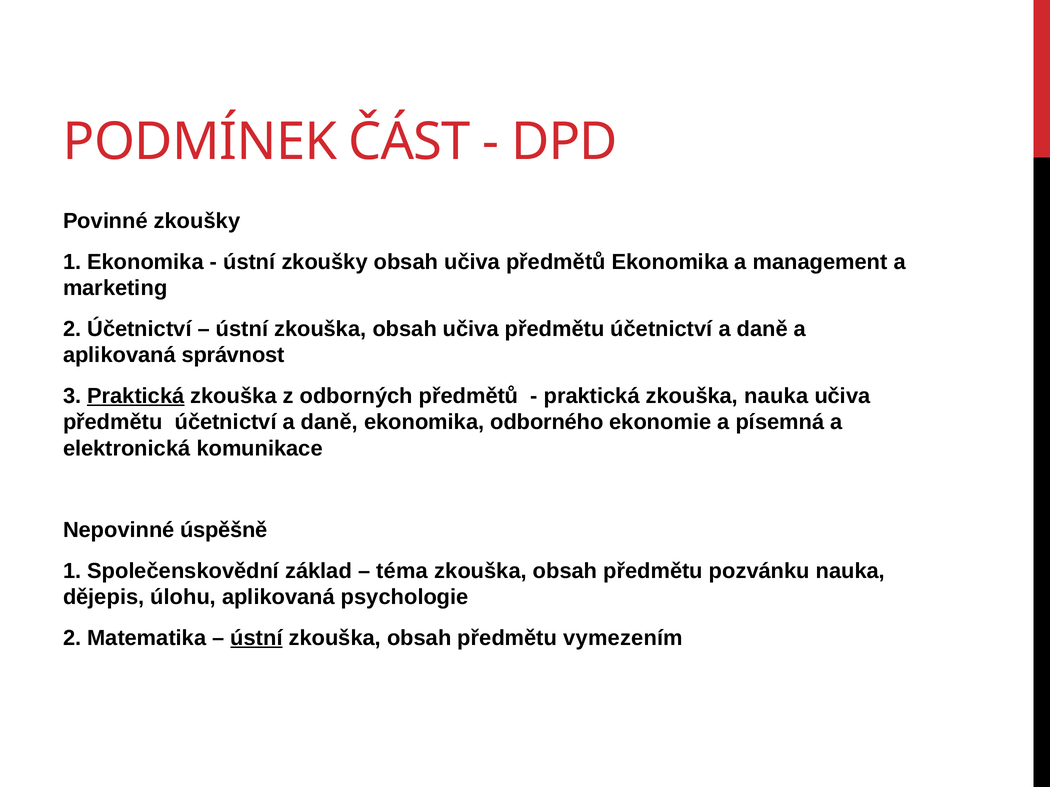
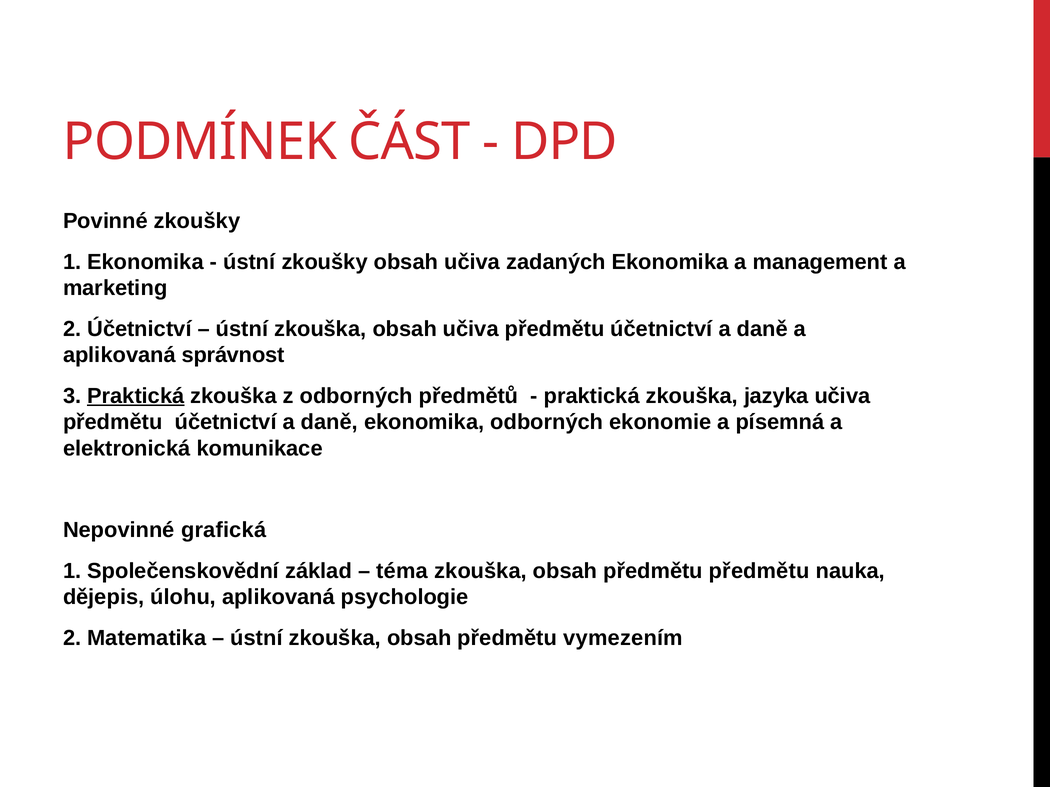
učiva předmětů: předmětů -> zadaných (556, 262)
zkouška nauka: nauka -> jazyka (776, 396)
ekonomika odborného: odborného -> odborných (547, 422)
úspěšně: úspěšně -> grafická (224, 530)
předmětu pozvánku: pozvánku -> předmětu (759, 571)
ústní underline: present -> none (257, 638)
